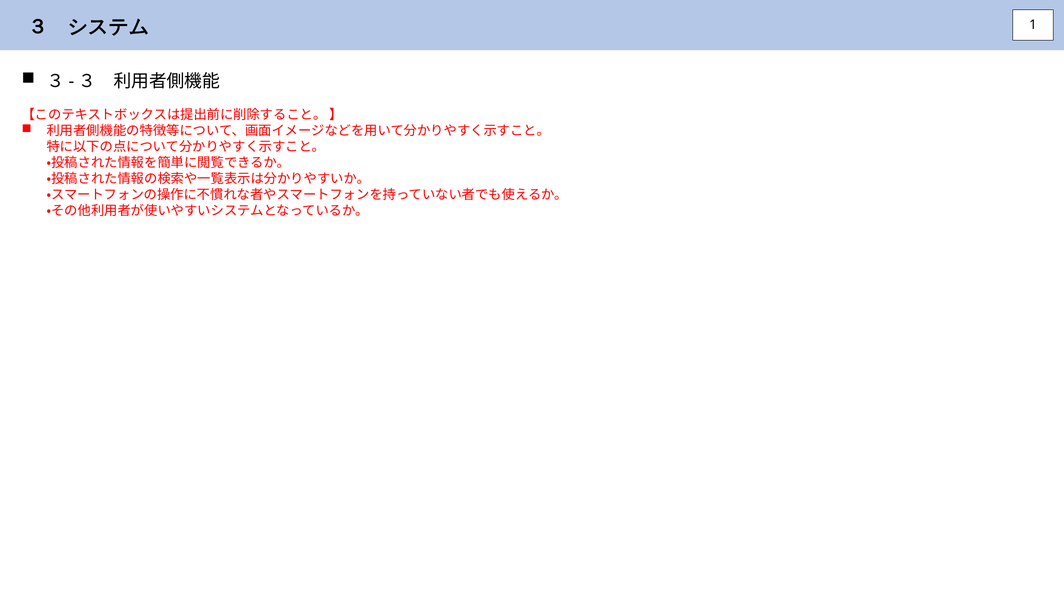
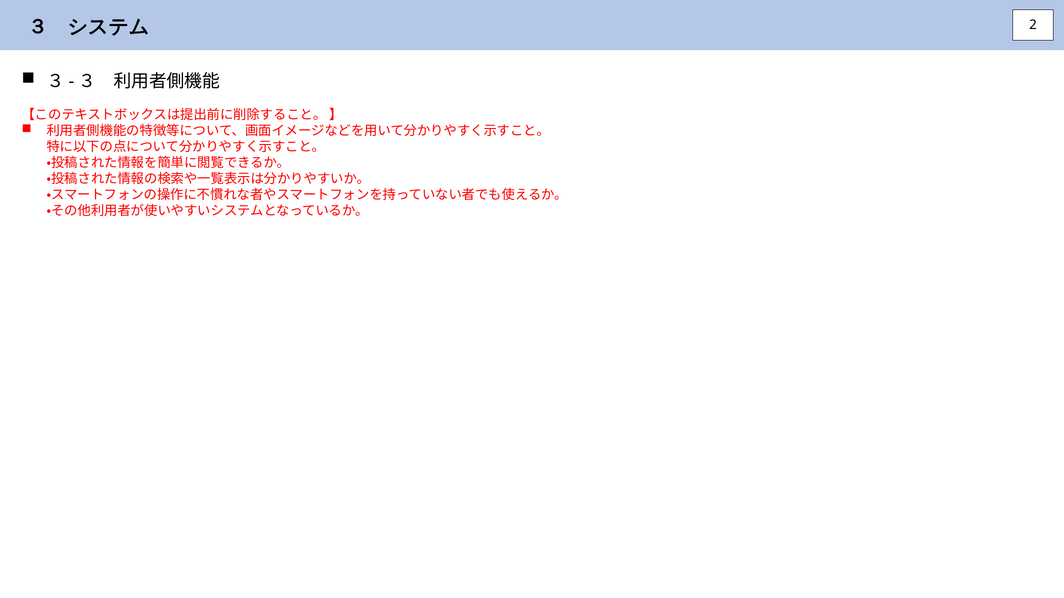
1: 1 -> 2 (1033, 25)
